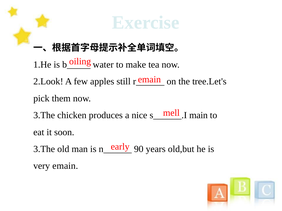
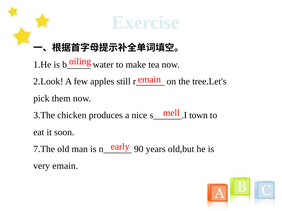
main: main -> town (198, 116)
3.The: 3.The -> 7.The (44, 149)
